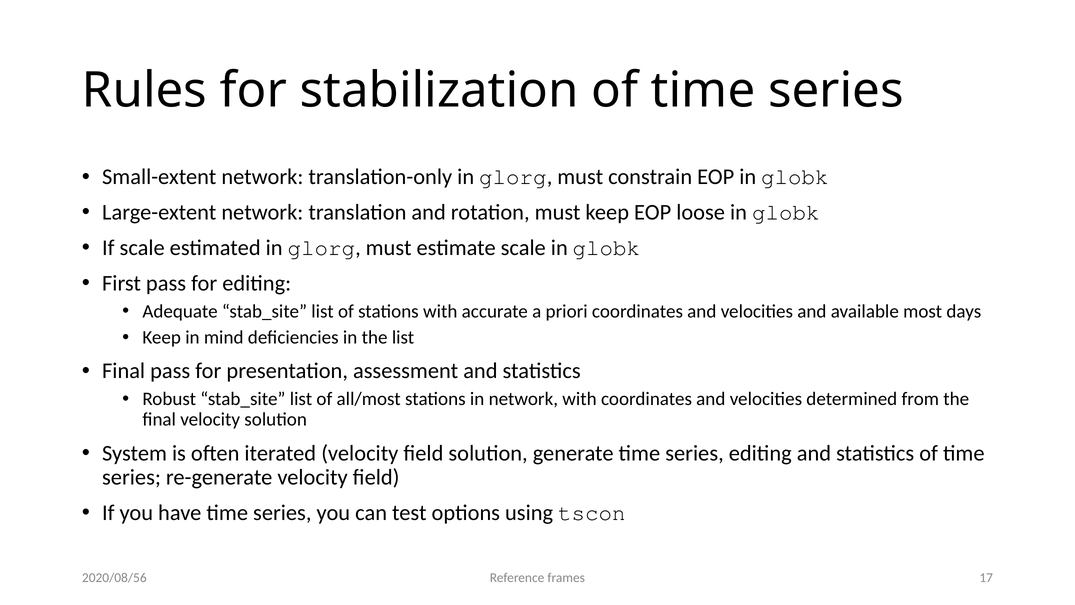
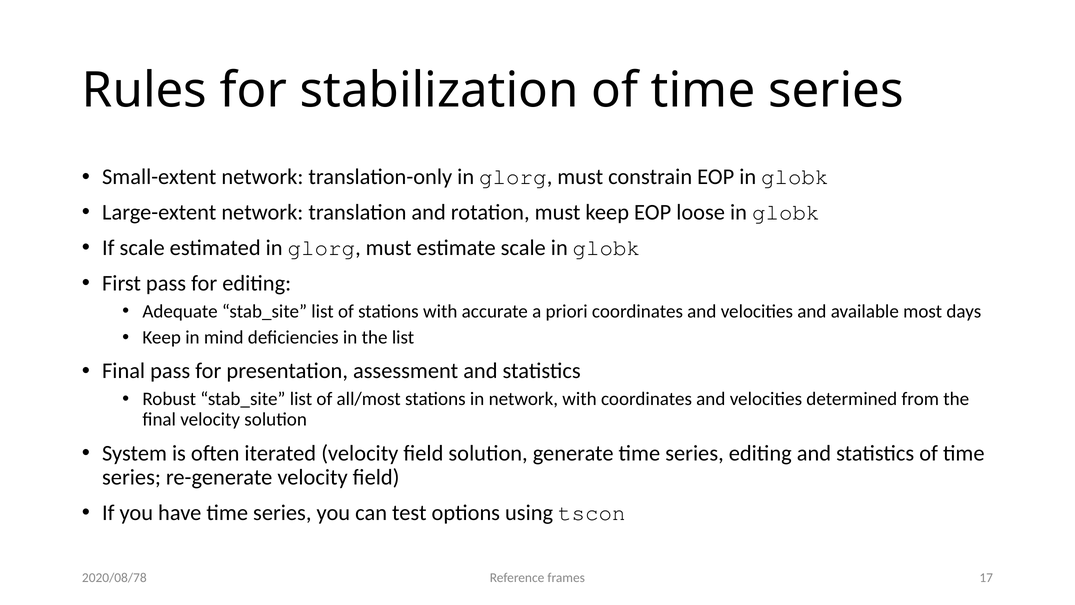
2020/08/56: 2020/08/56 -> 2020/08/78 (114, 577)
